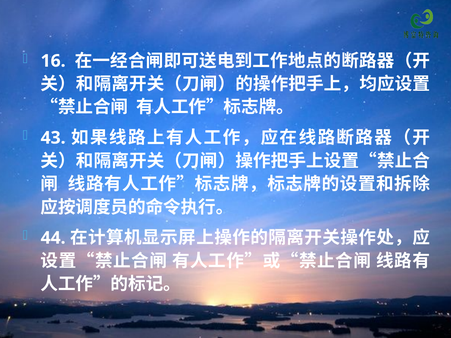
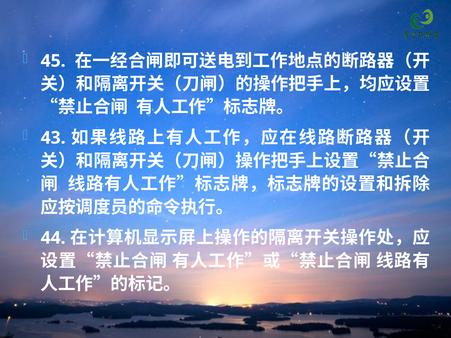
16: 16 -> 45 (53, 61)
